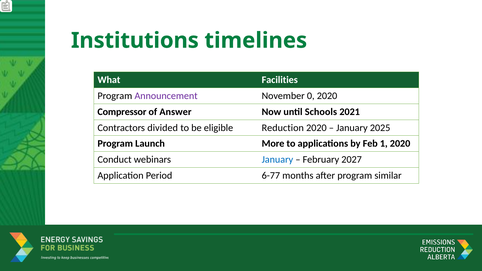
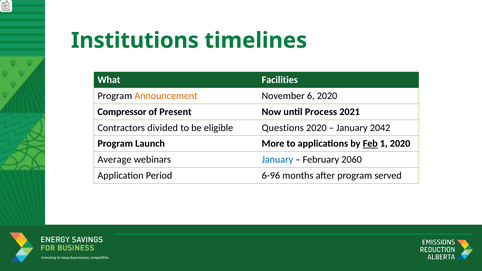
Announcement colour: purple -> orange (166, 96)
0: 0 -> 6 (311, 96)
Answer: Answer -> Present (175, 112)
Schools: Schools -> Process (321, 112)
Reduction: Reduction -> Questions (283, 128)
2025: 2025 -> 2042 (380, 128)
Feb underline: none -> present (370, 144)
Conduct: Conduct -> Average (115, 160)
2027: 2027 -> 2060 (352, 160)
6-77: 6-77 -> 6-96 (271, 176)
similar: similar -> served (388, 176)
